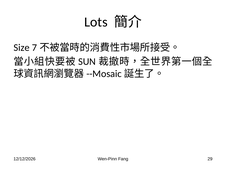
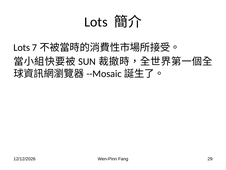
Size: Size -> Lots (22, 47)
